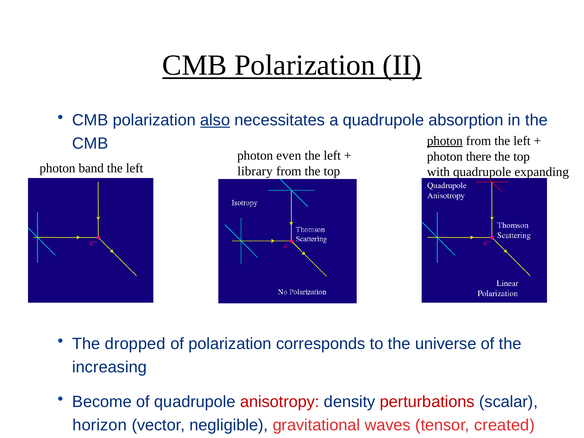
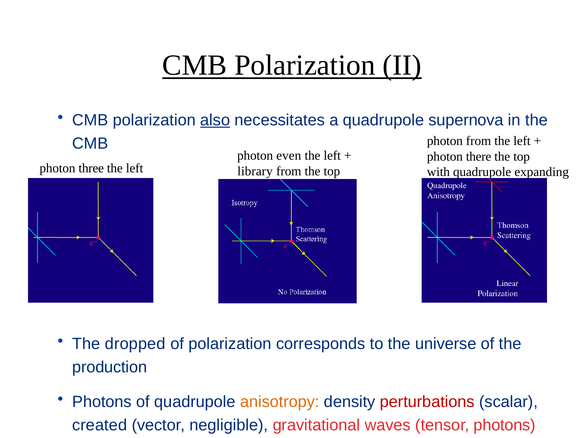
absorption: absorption -> supernova (466, 120)
photon underline: present -> none (445, 141)
band: band -> three (91, 168)
increasing: increasing -> production (110, 367)
Become: Become -> Photons (102, 402)
anisotropy colour: red -> orange (280, 402)
horizon: horizon -> created (100, 425)
tensor created: created -> photons (505, 425)
